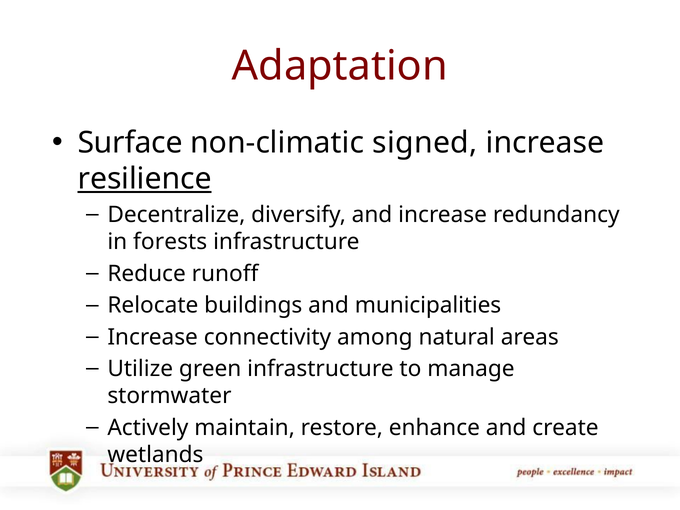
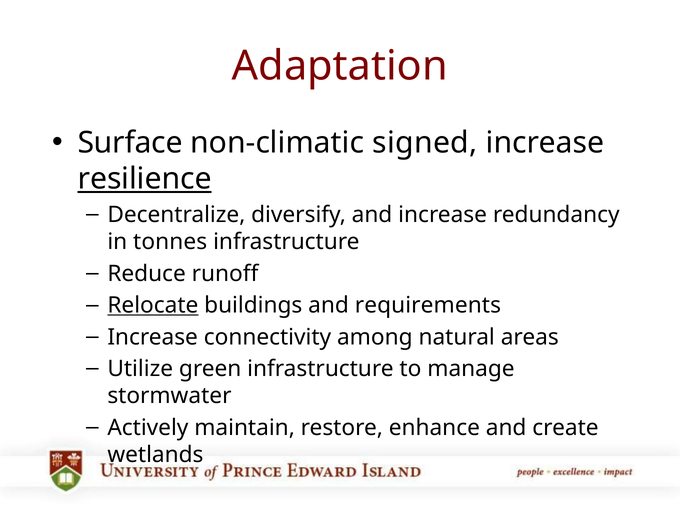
forests: forests -> tonnes (170, 242)
Relocate underline: none -> present (153, 305)
municipalities: municipalities -> requirements (428, 305)
